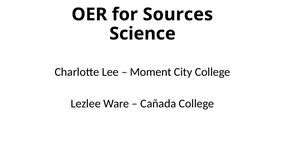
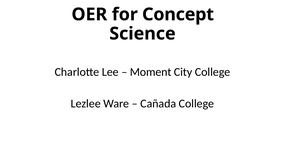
Sources: Sources -> Concept (178, 14)
